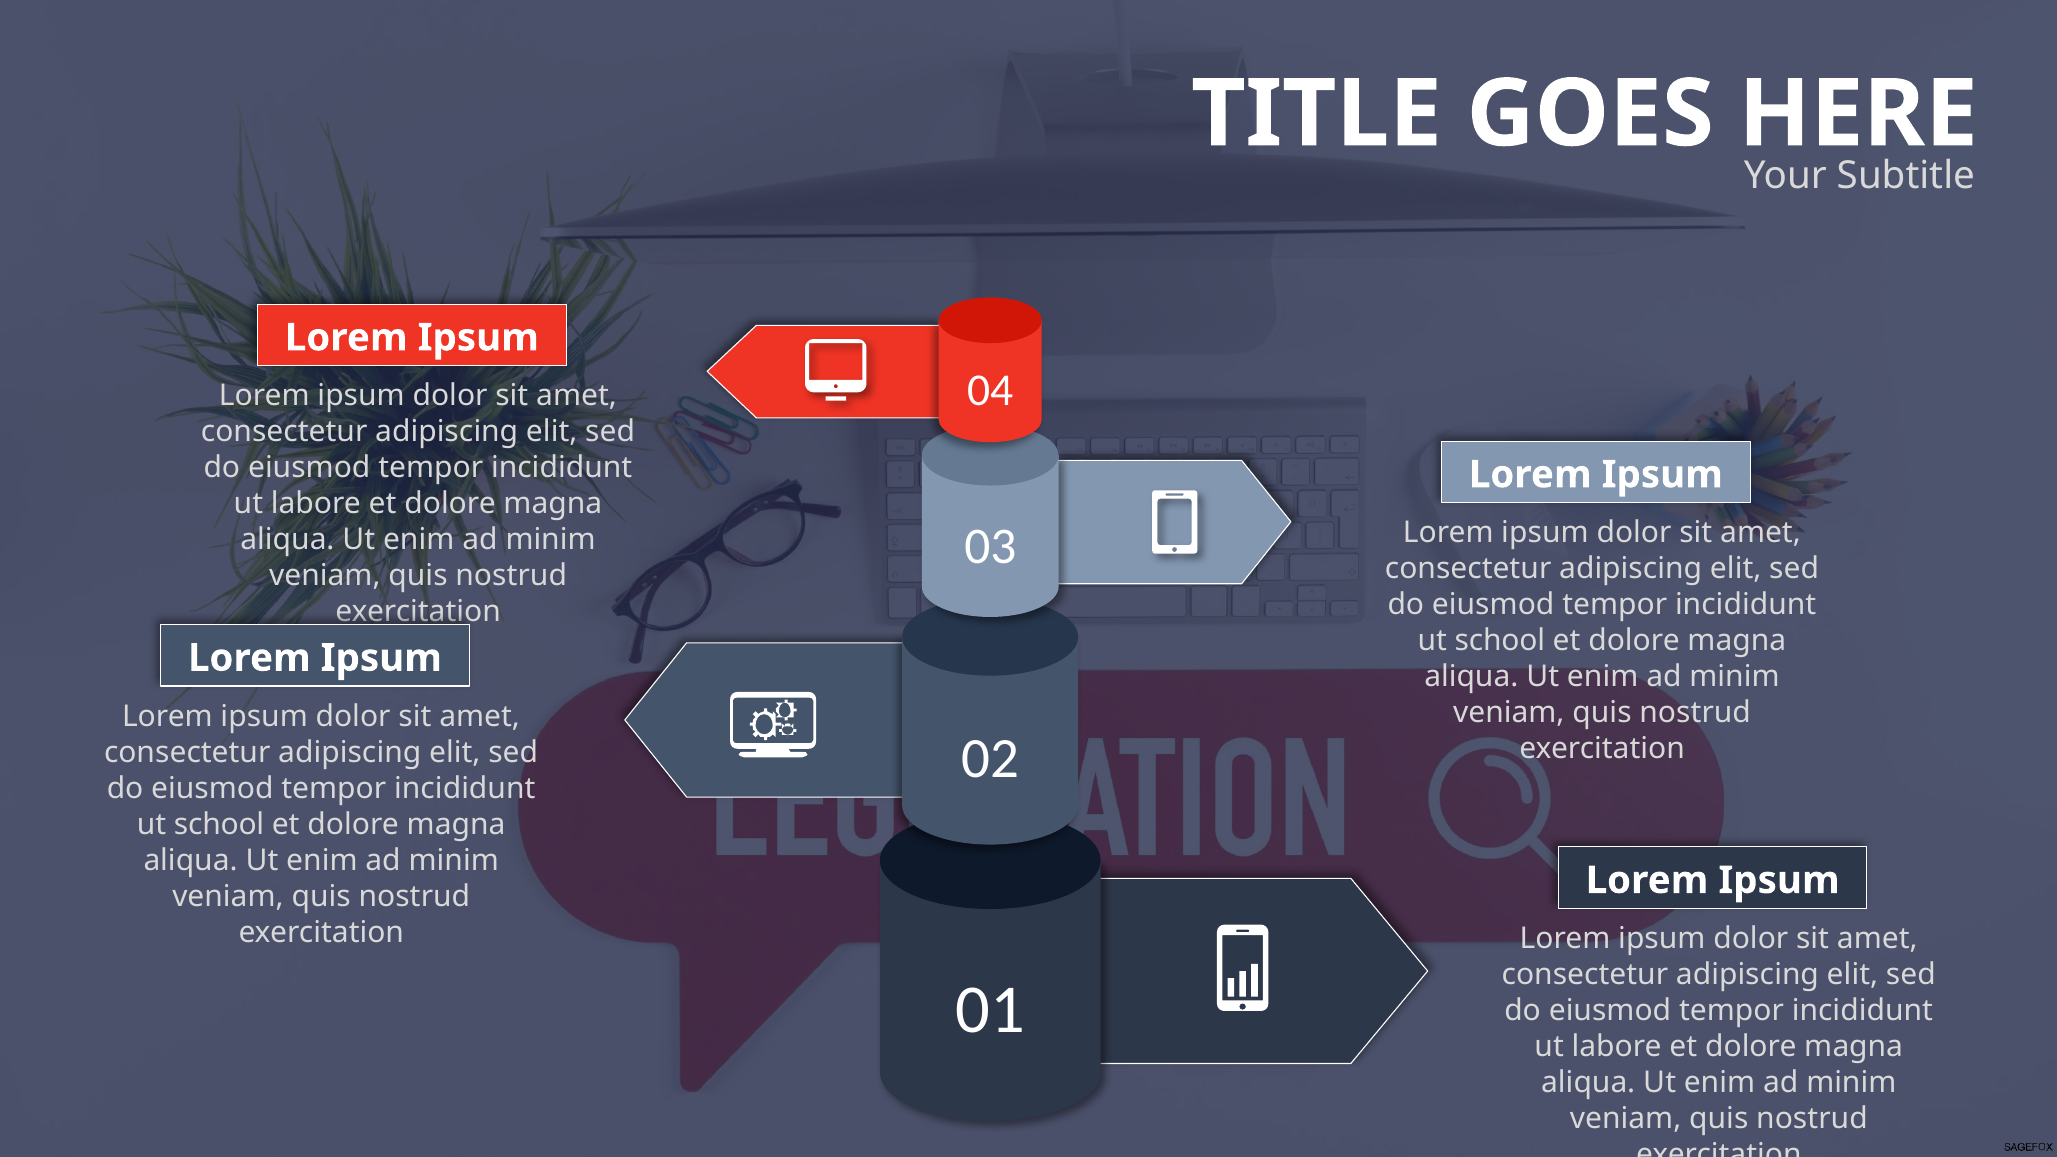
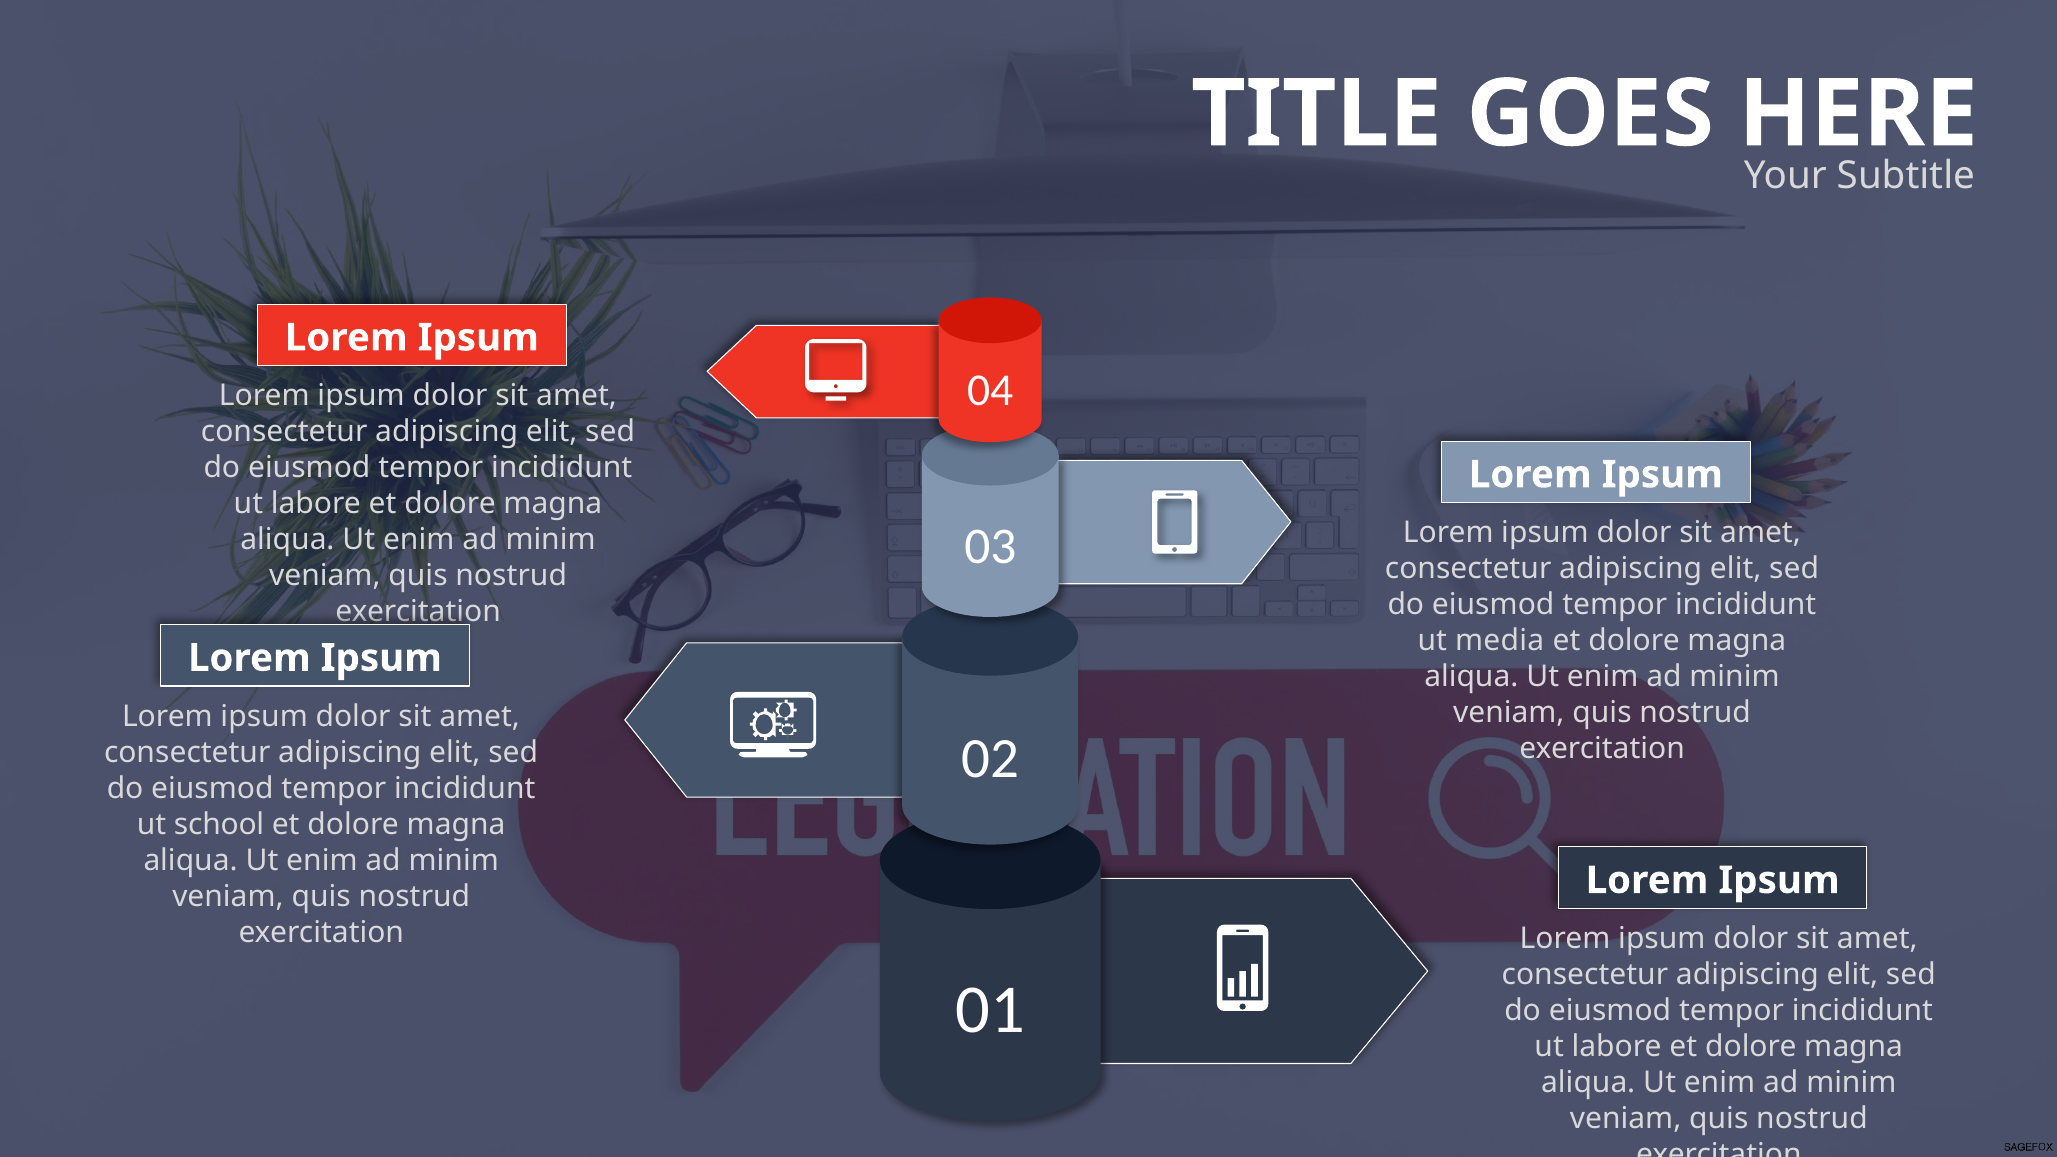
school: school -> media (1500, 641)
